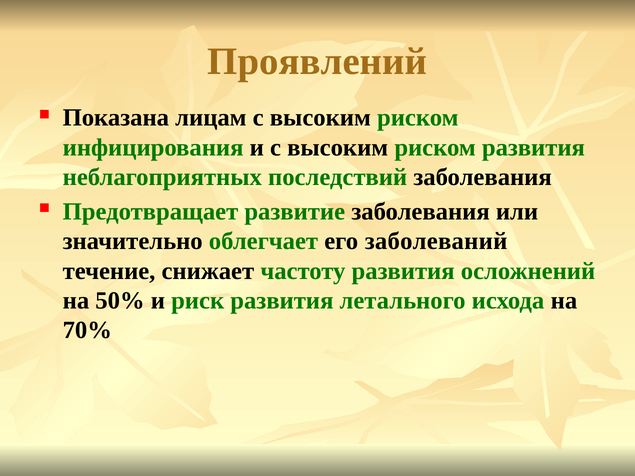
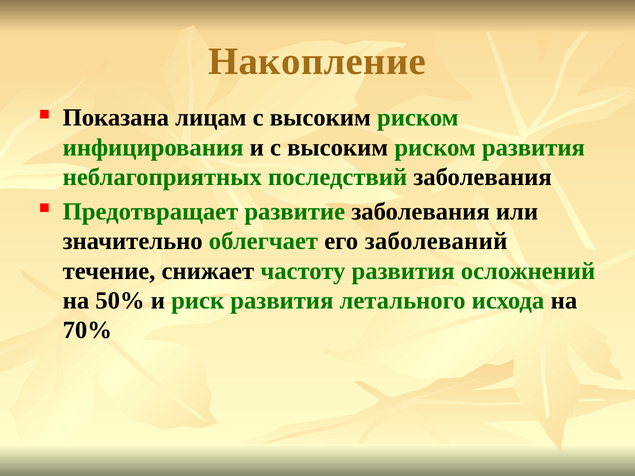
Проявлений: Проявлений -> Накопление (317, 62)
